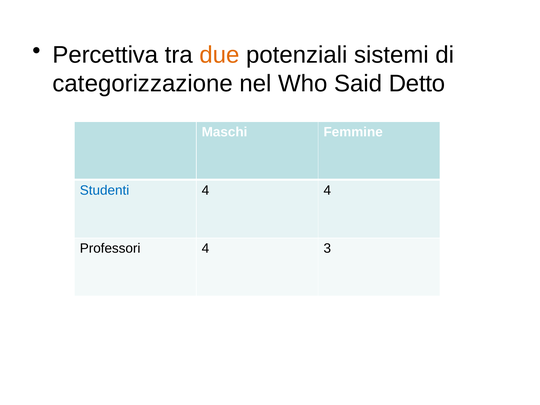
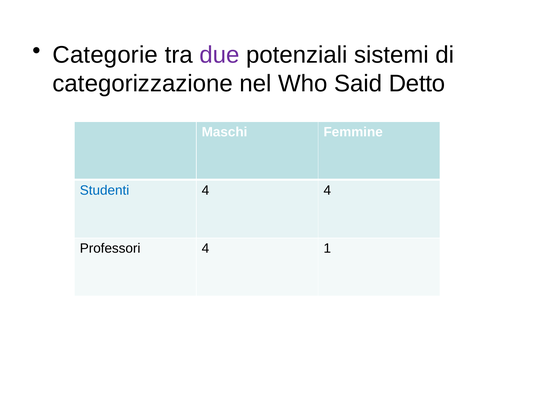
Percettiva: Percettiva -> Categorie (105, 55)
due colour: orange -> purple (219, 55)
3: 3 -> 1 (327, 248)
